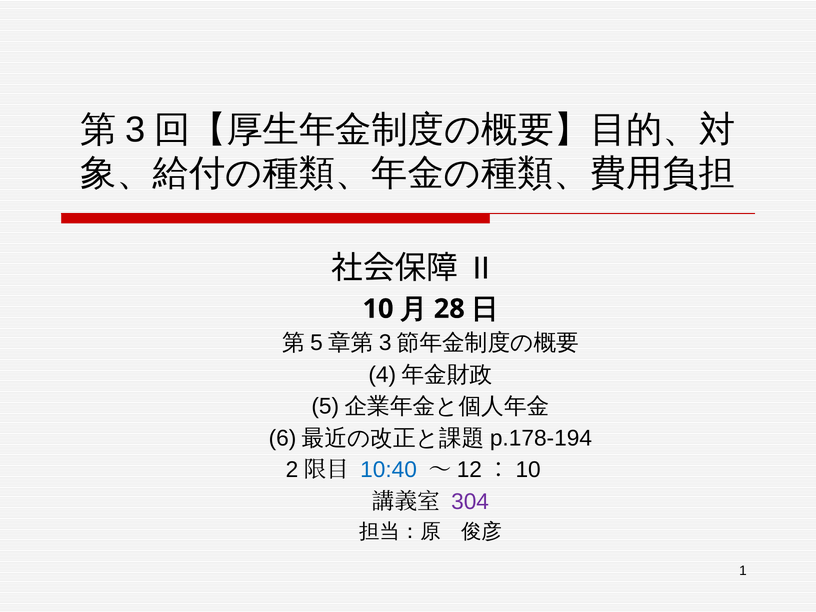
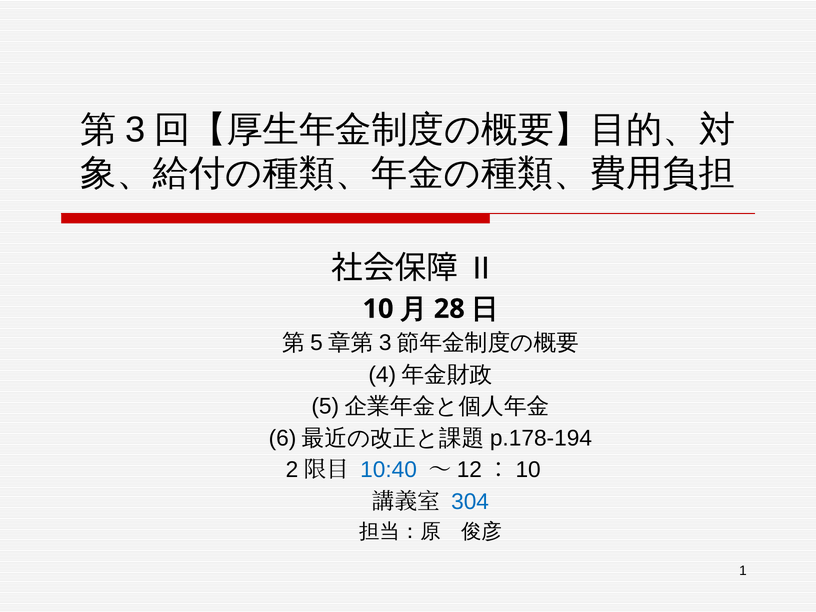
304 colour: purple -> blue (470, 502)
